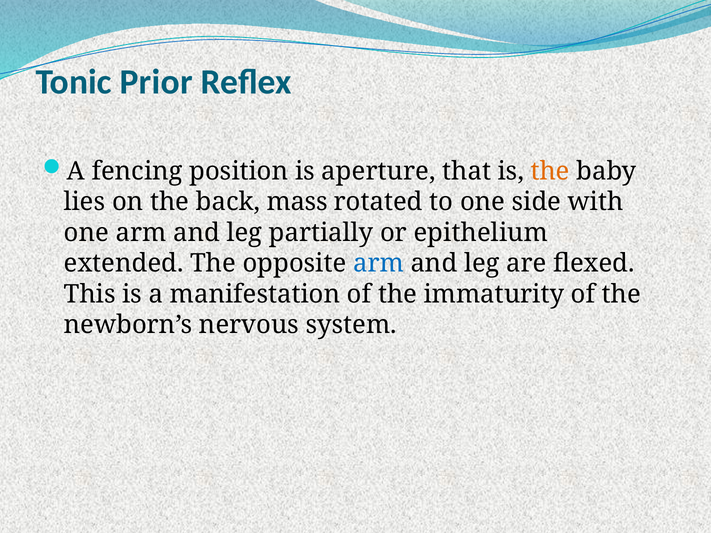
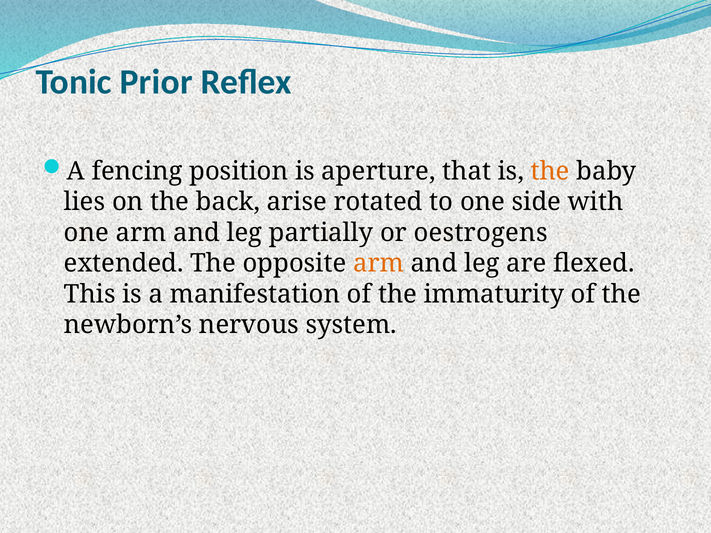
mass: mass -> arise (297, 202)
epithelium: epithelium -> oestrogens (481, 233)
arm colour: blue -> orange (378, 264)
